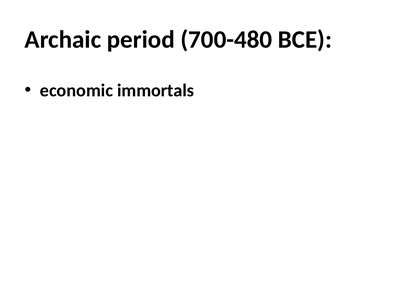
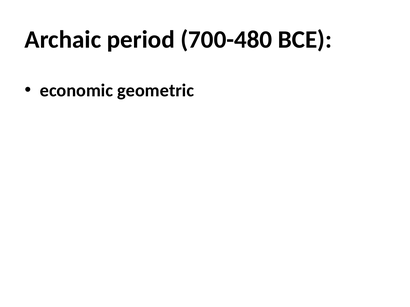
immortals: immortals -> geometric (156, 91)
